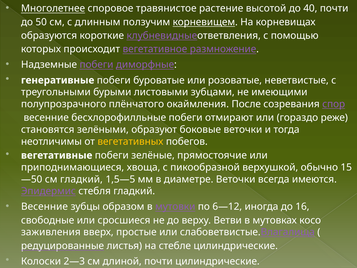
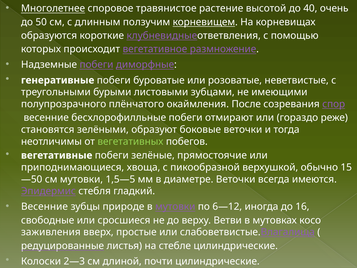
40 почти: почти -> очень (334, 8)
вегетативных colour: yellow -> light green (130, 141)
см гладкий: гладкий -> мутовки (81, 179)
образом: образом -> природе (123, 207)
